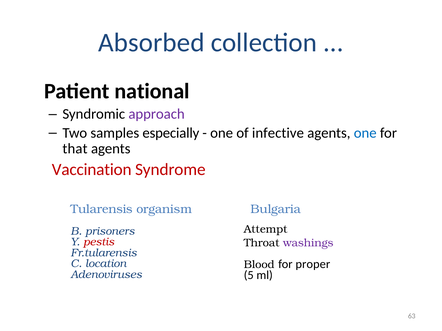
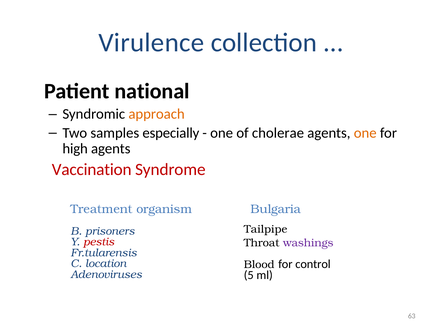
Absorbed: Absorbed -> Virulence (151, 43)
approach colour: purple -> orange (157, 114)
infective: infective -> cholerae (278, 133)
one colour: blue -> orange (365, 133)
that: that -> high (75, 149)
Tularensis: Tularensis -> Treatment (102, 209)
Attempt: Attempt -> Tailpipe (266, 230)
proper: proper -> control (313, 264)
